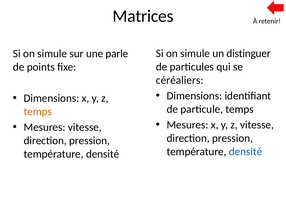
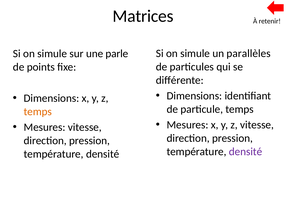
distinguer: distinguer -> parallèles (249, 53)
céréaliers: céréaliers -> différente (180, 80)
densité colour: blue -> purple (246, 151)
